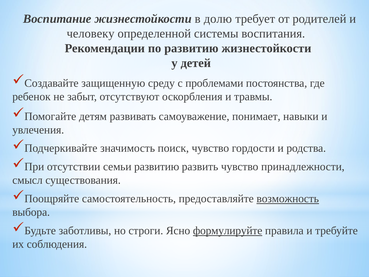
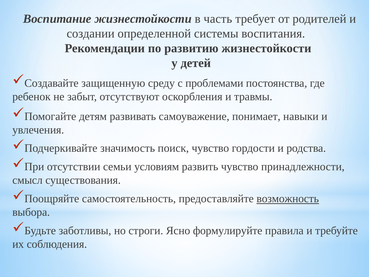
долю: долю -> часть (218, 19)
человеку: человеку -> создании (91, 33)
семьи развитию: развитию -> условиям (157, 167)
формулируйте underline: present -> none (228, 230)
